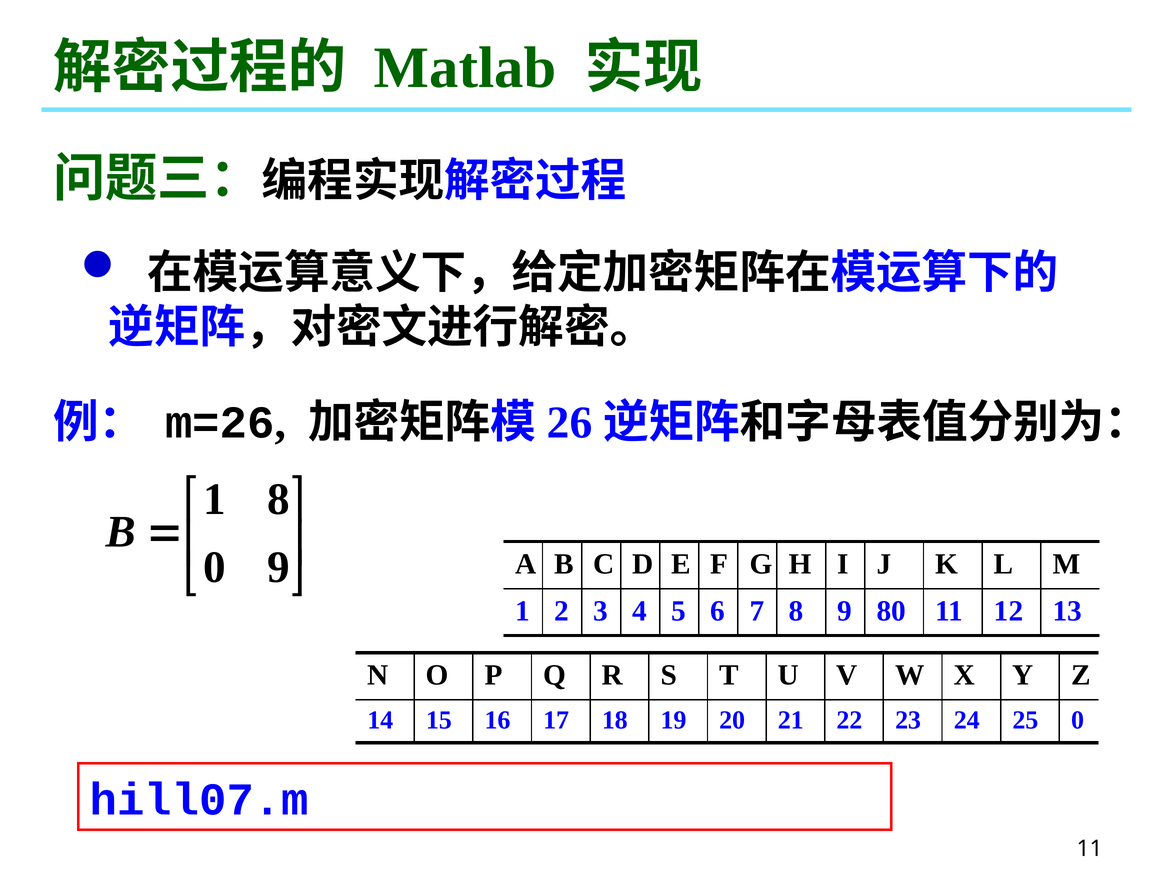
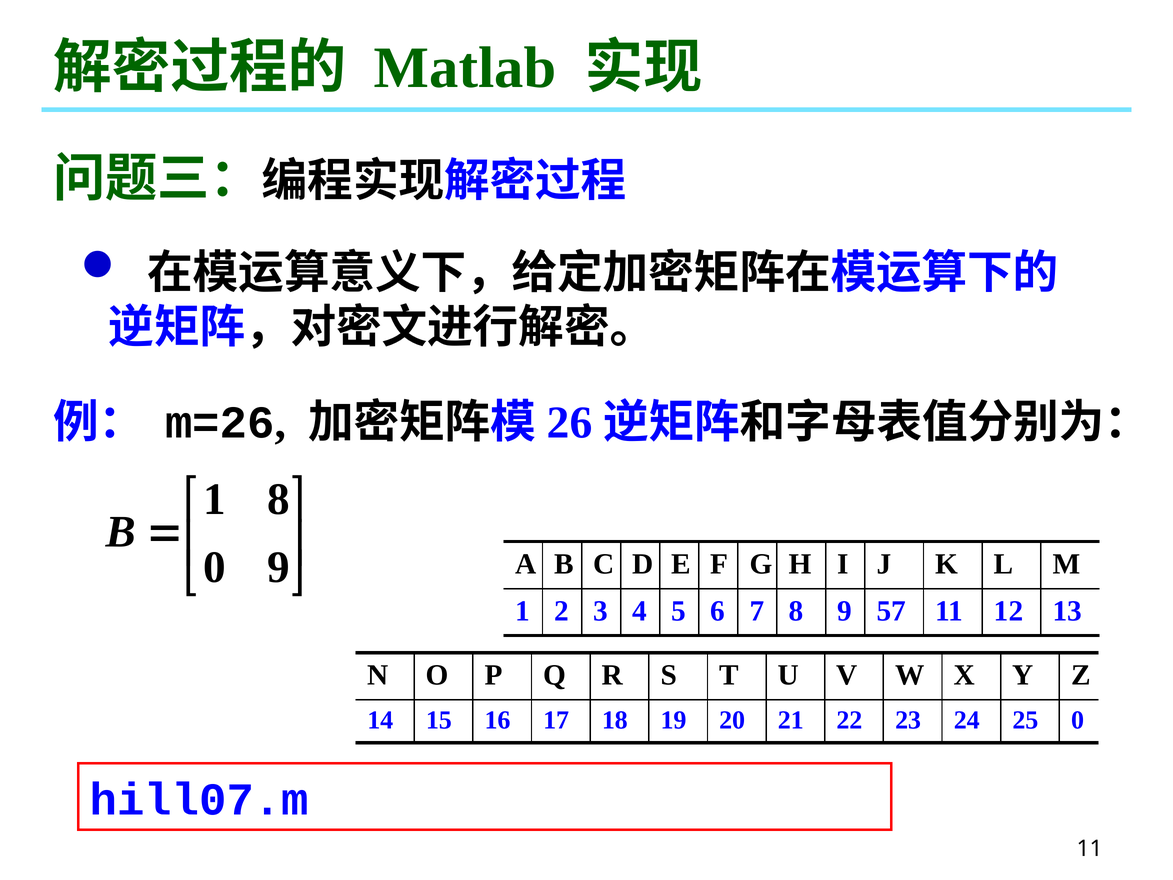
80: 80 -> 57 (891, 611)
